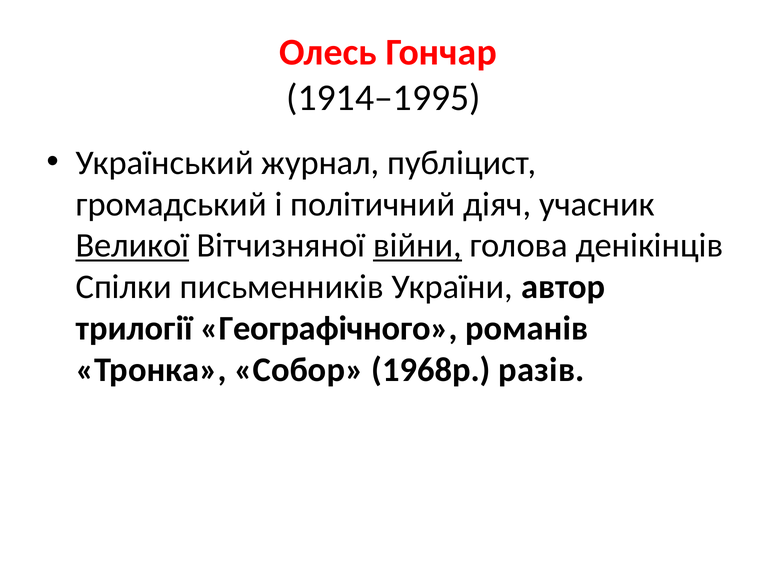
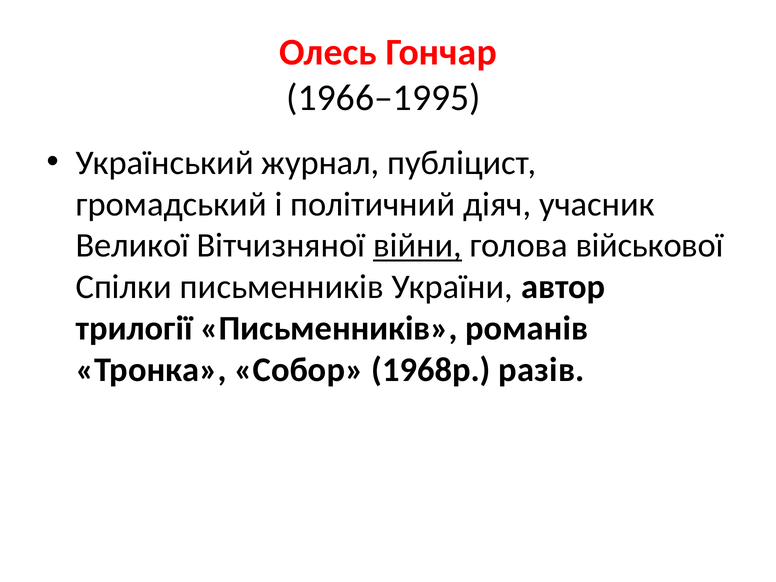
1914–1995: 1914–1995 -> 1966–1995 (384, 98)
Великої underline: present -> none (132, 246)
денікінців: денікінців -> військової (649, 246)
трилогії Географічного: Географічного -> Письменників (329, 328)
